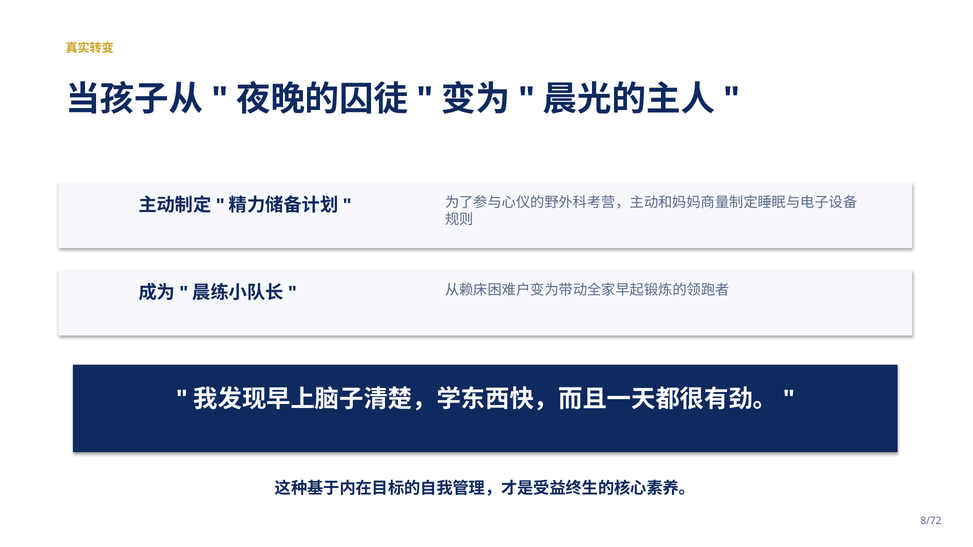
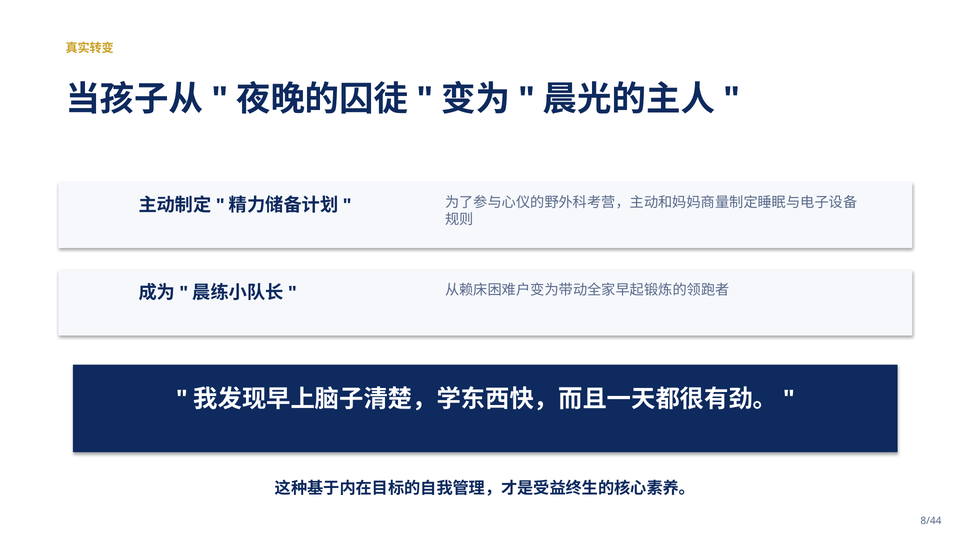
8/72: 8/72 -> 8/44 (931, 521)
